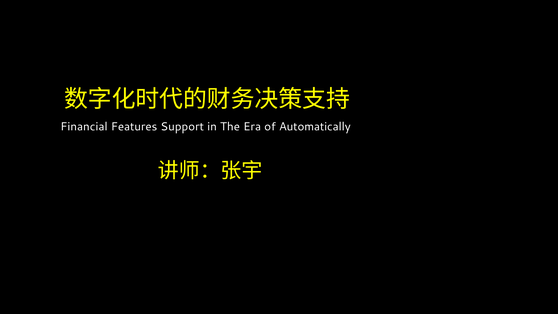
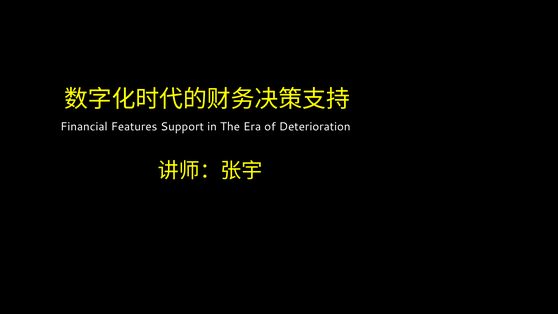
Automatically: Automatically -> Deterioration (315, 127)
